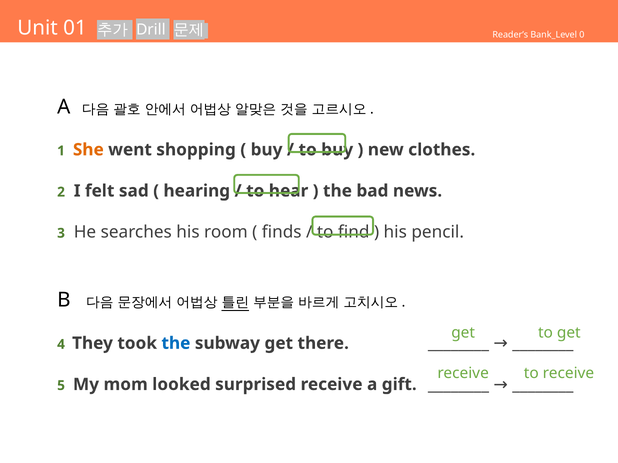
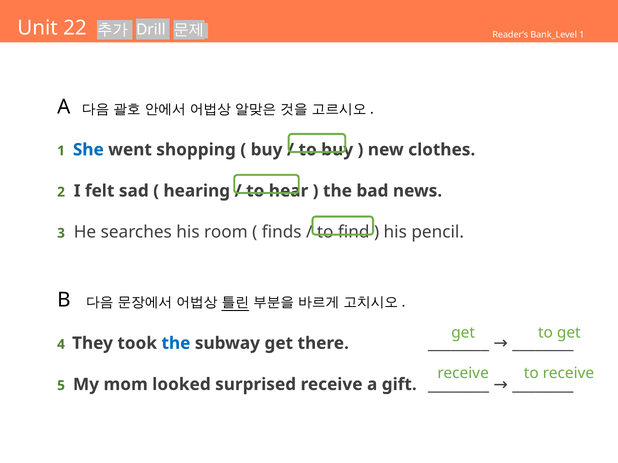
01: 01 -> 22 (75, 28)
Bank_Level 0: 0 -> 1 (582, 35)
She colour: orange -> blue (88, 150)
